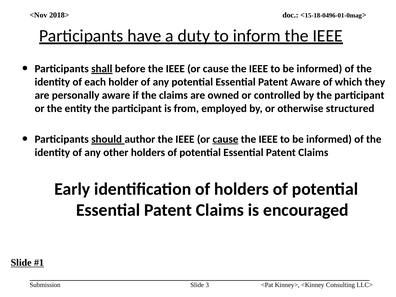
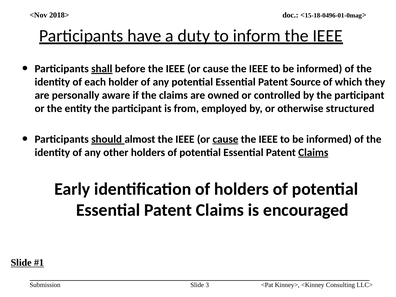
Patent Aware: Aware -> Source (306, 82)
author: author -> almost (140, 139)
Claims underline: none -> present (313, 152)
